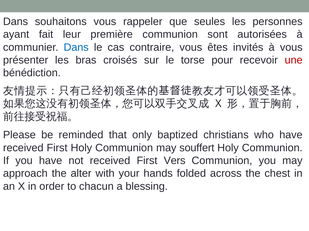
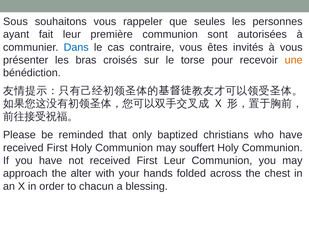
Dans: Dans -> Sous (15, 22)
une colour: red -> orange (294, 60)
First Vers: Vers -> Leur (175, 161)
